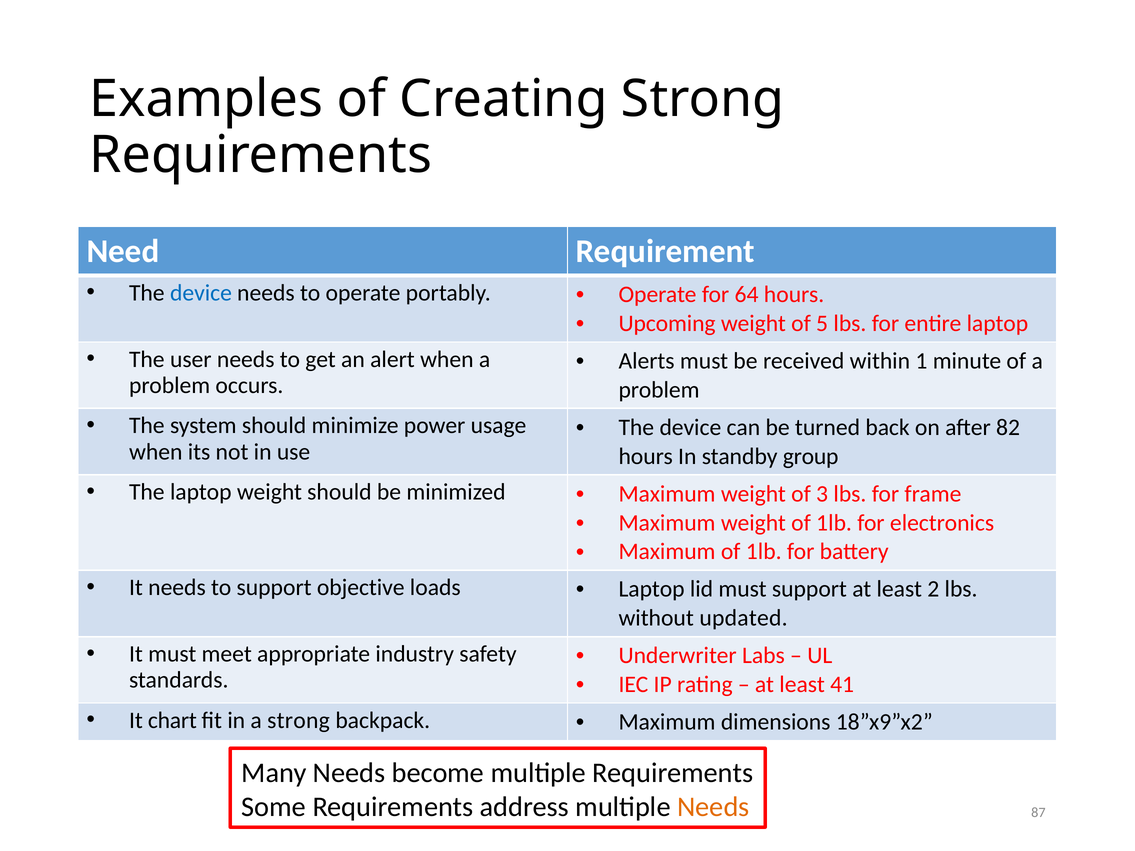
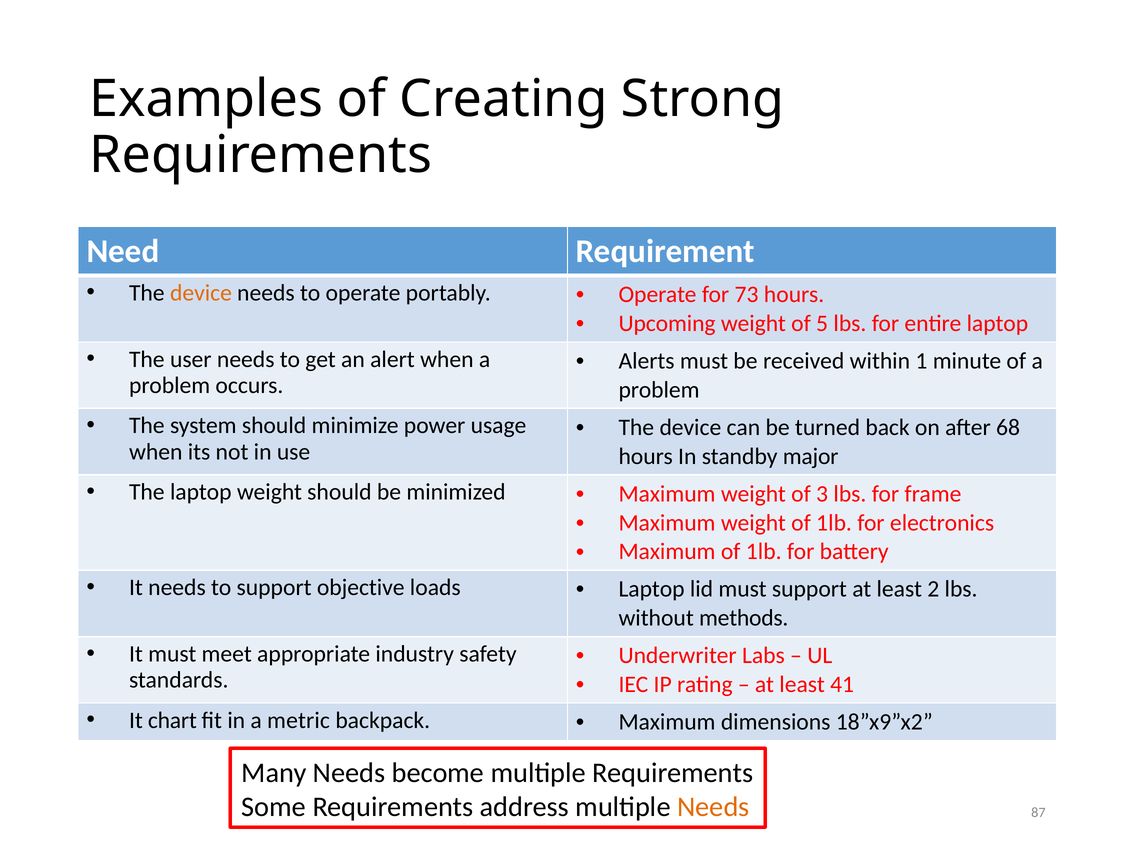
device colour: blue -> orange (201, 293)
64: 64 -> 73 (747, 295)
82: 82 -> 68 (1008, 427)
group: group -> major (811, 456)
updated: updated -> methods (744, 618)
a strong: strong -> metric (299, 721)
